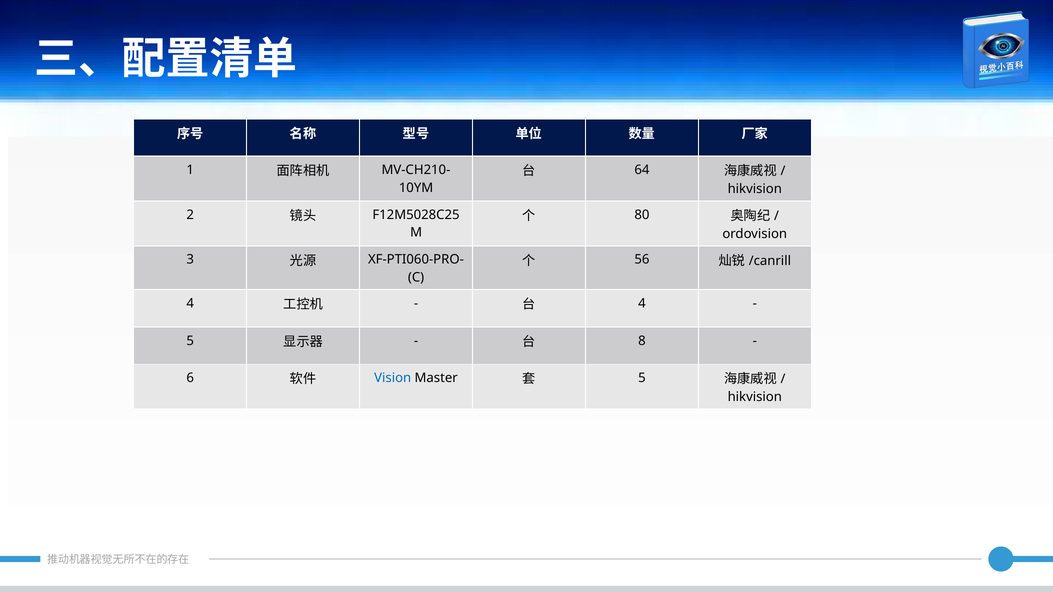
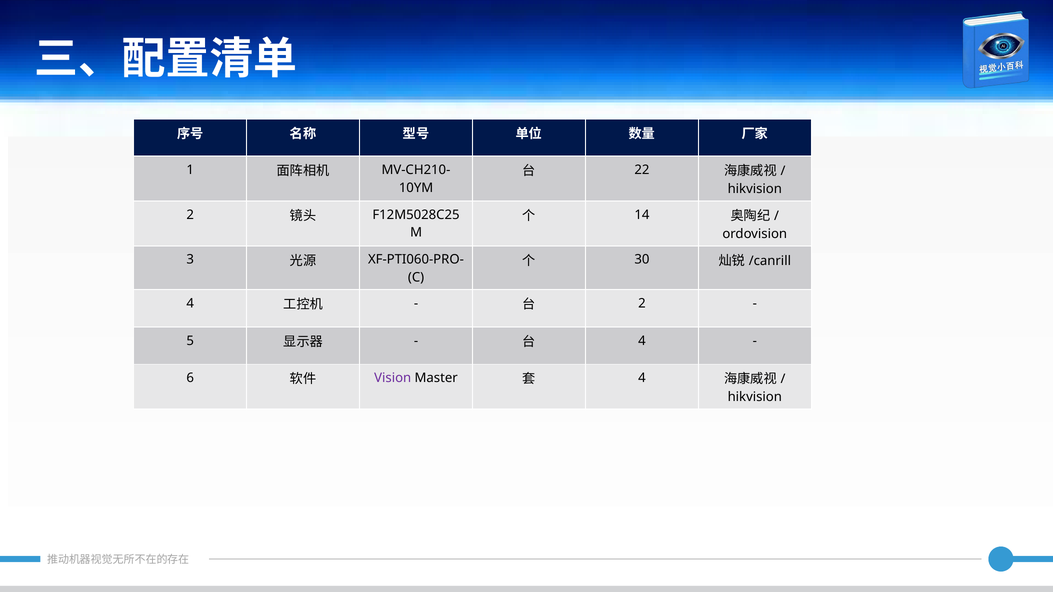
64: 64 -> 22 (642, 170)
80: 80 -> 14 (642, 215)
56: 56 -> 30 (642, 260)
4: 4 -> 2 (642, 304)
8: 8 -> 4 (642, 341)
Vision colour: blue -> purple (393, 378)
5: 5 -> 4 (642, 378)
